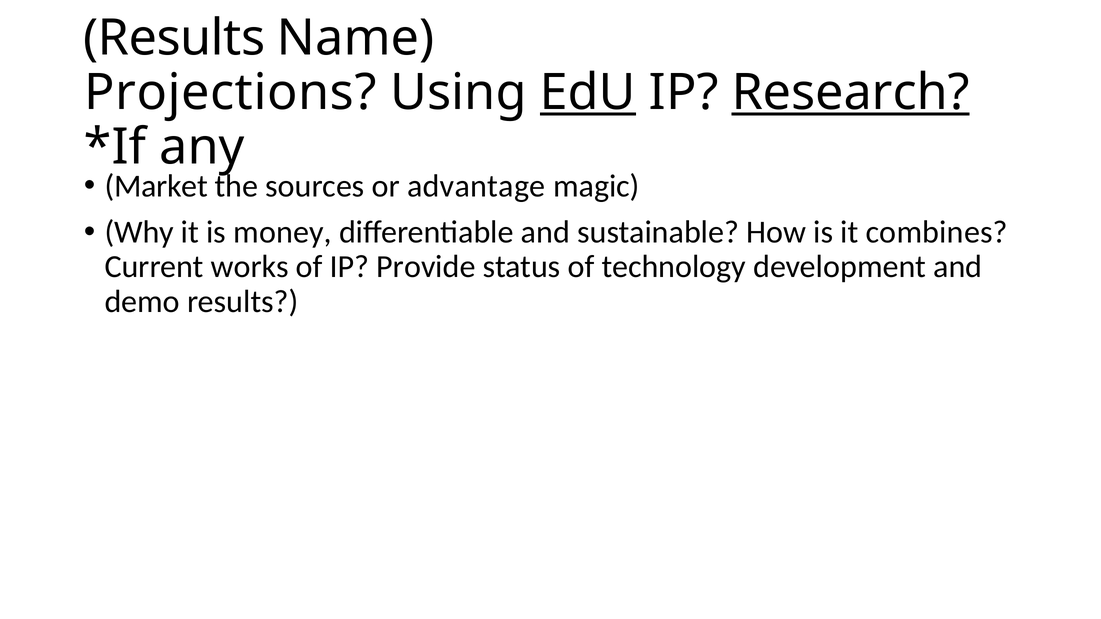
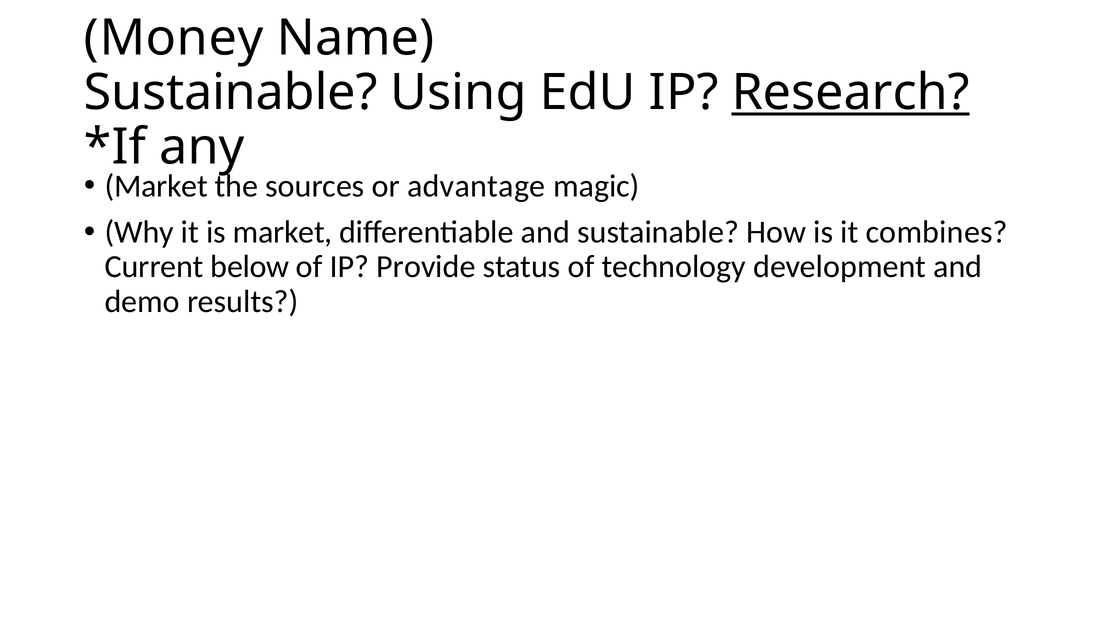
Results: Results -> Money (174, 38)
Projections: Projections -> Sustainable (231, 92)
EdU underline: present -> none (588, 92)
is money: money -> market (283, 232)
works: works -> below (250, 267)
